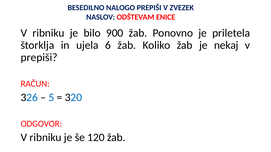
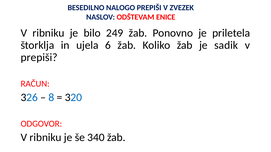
900: 900 -> 249 (115, 33)
nekaj: nekaj -> sadik (226, 45)
5: 5 -> 8 (51, 98)
120: 120 -> 340 (96, 138)
